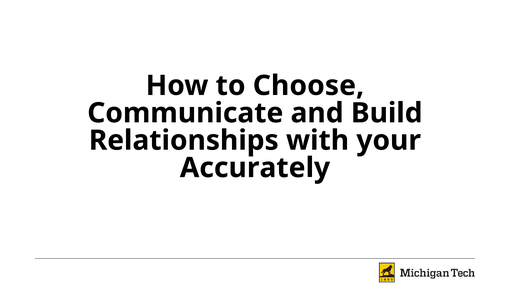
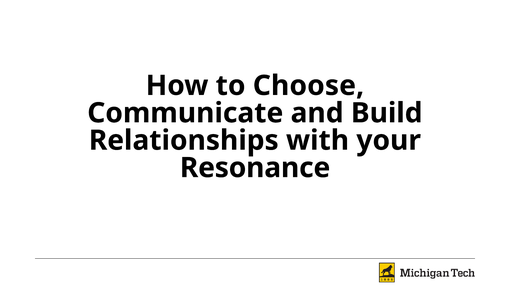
Accurately: Accurately -> Resonance (255, 168)
